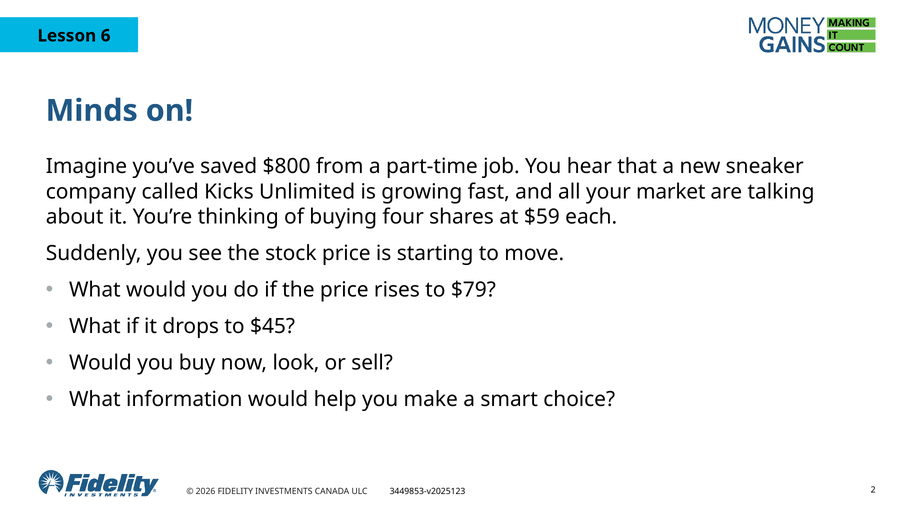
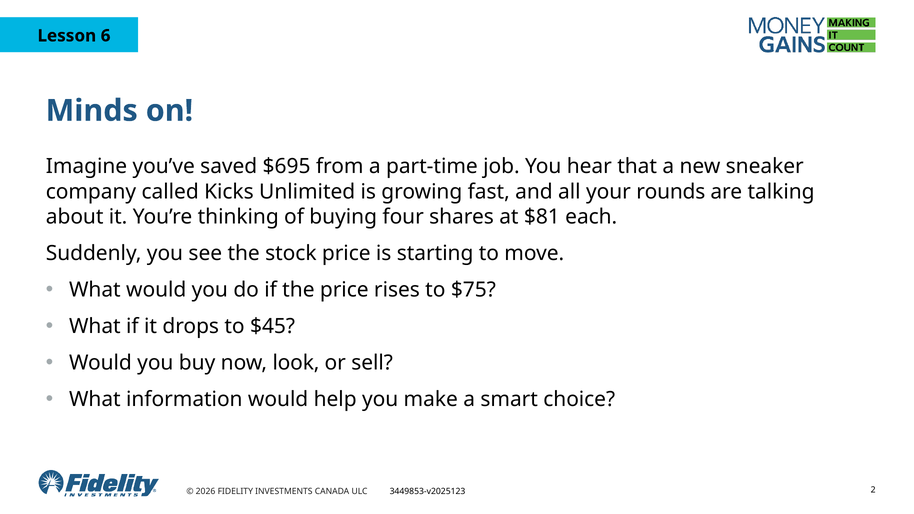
$800: $800 -> $695 (287, 167)
market: market -> rounds (671, 192)
$59: $59 -> $81 (542, 217)
$79: $79 -> $75 (473, 290)
